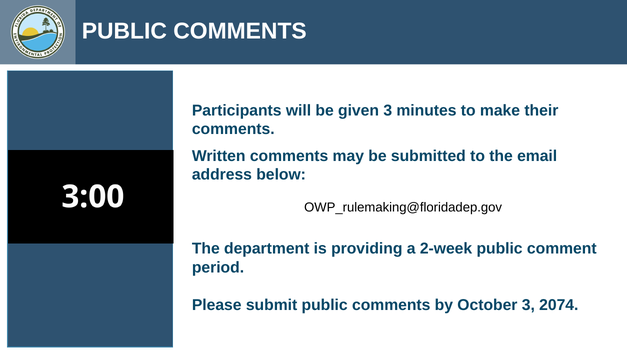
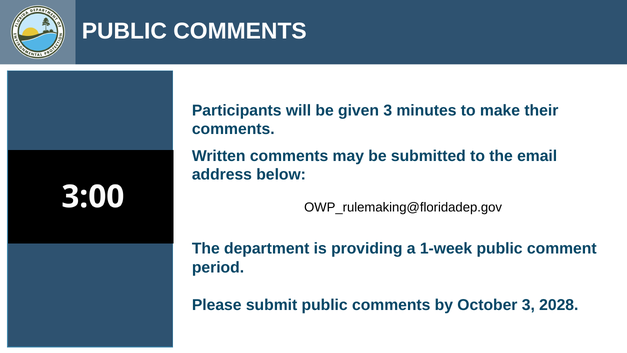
2-week: 2-week -> 1-week (446, 248)
2074: 2074 -> 2028 (559, 305)
